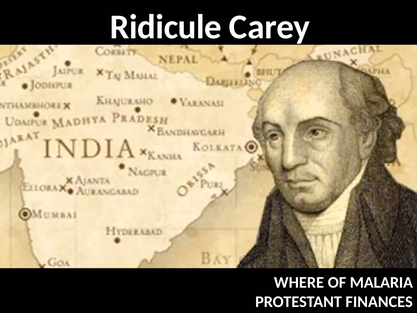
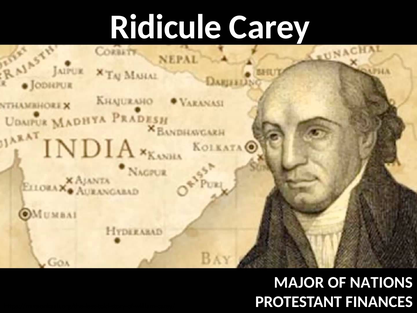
WHERE: WHERE -> MAJOR (299, 282)
MALARIA: MALARIA -> NATIONS (381, 282)
